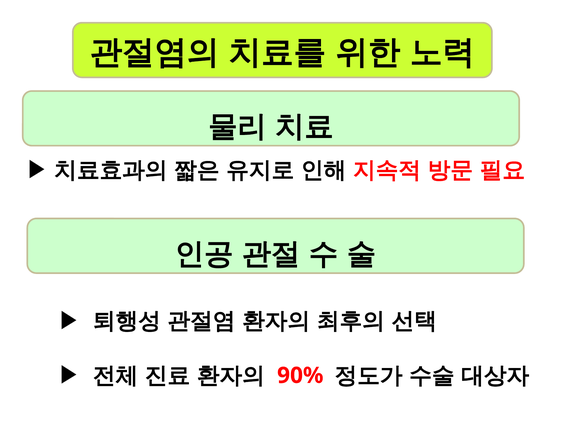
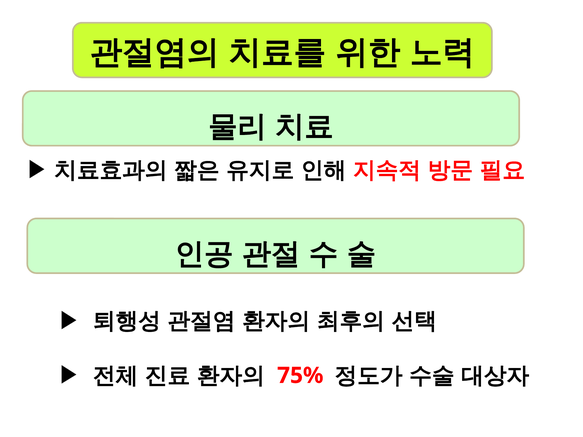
90%: 90% -> 75% (300, 376)
